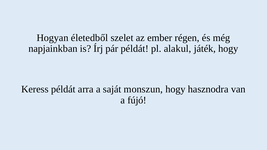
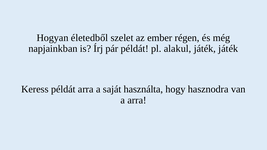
játék hogy: hogy -> játék (228, 49)
monszun: monszun -> használta (143, 89)
a fújó: fújó -> arra (137, 100)
